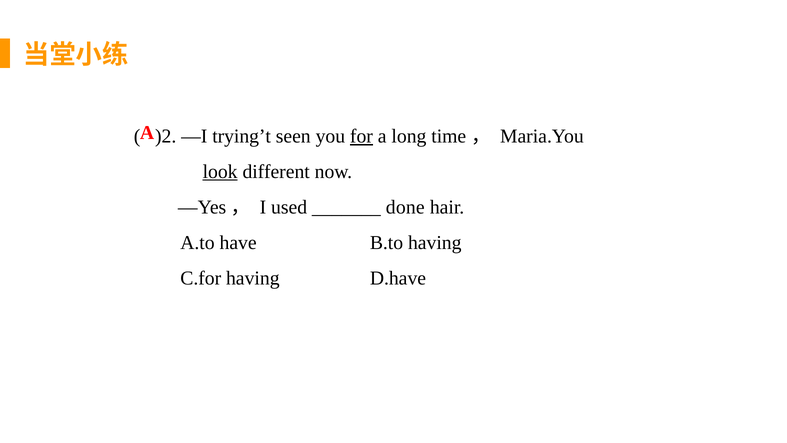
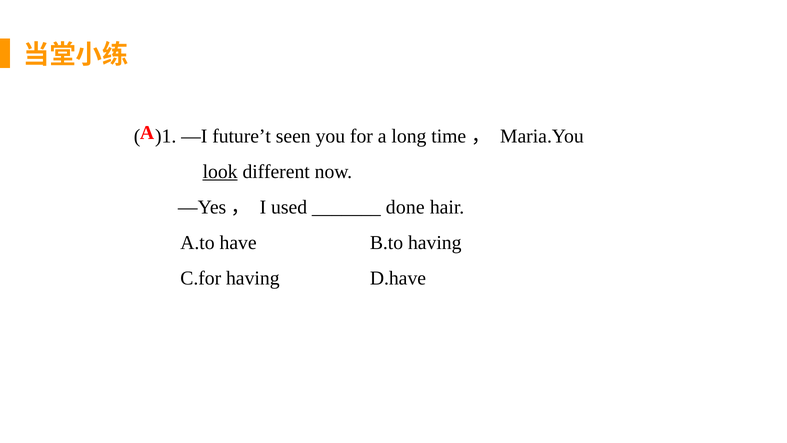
)2: )2 -> )1 (166, 136)
trying’t: trying’t -> future’t (242, 136)
for underline: present -> none (361, 136)
